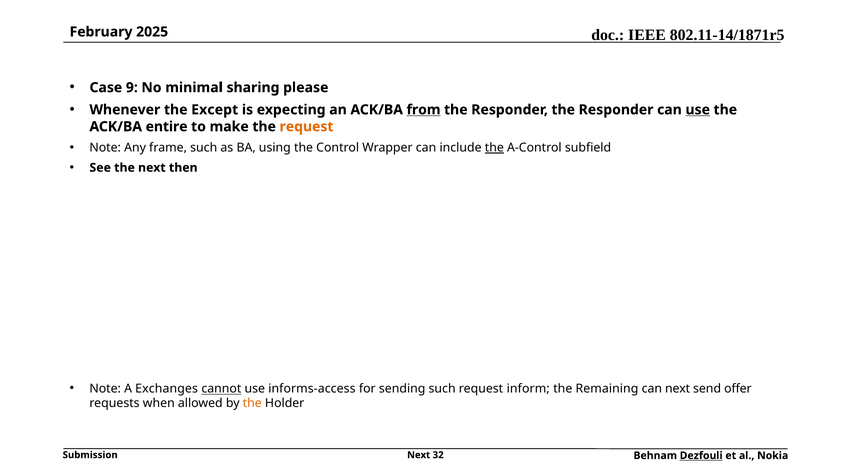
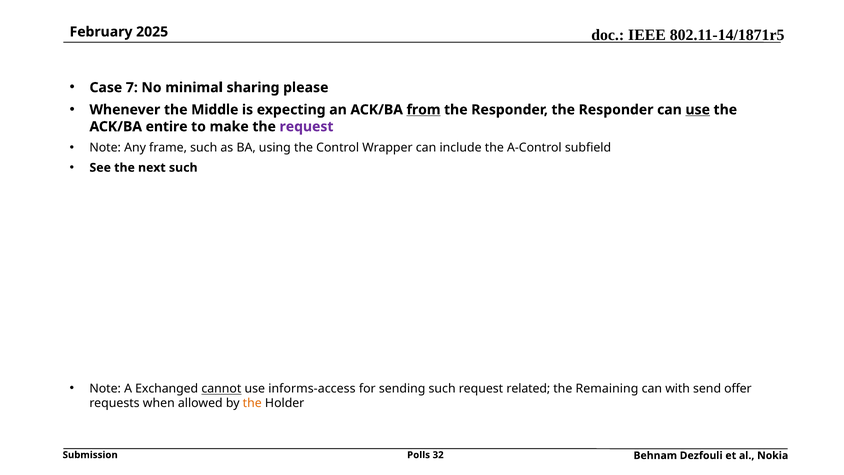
9: 9 -> 7 (132, 88)
Except: Except -> Middle (215, 110)
request colour: orange -> purple (306, 127)
the underline: present -> none (494, 148)
next then: then -> such (183, 168)
Exchanges: Exchanges -> Exchanged (167, 388)
inform: inform -> related (528, 388)
can next: next -> with (678, 388)
Next: Next -> Polls (419, 455)
Dezfouli underline: present -> none (701, 455)
